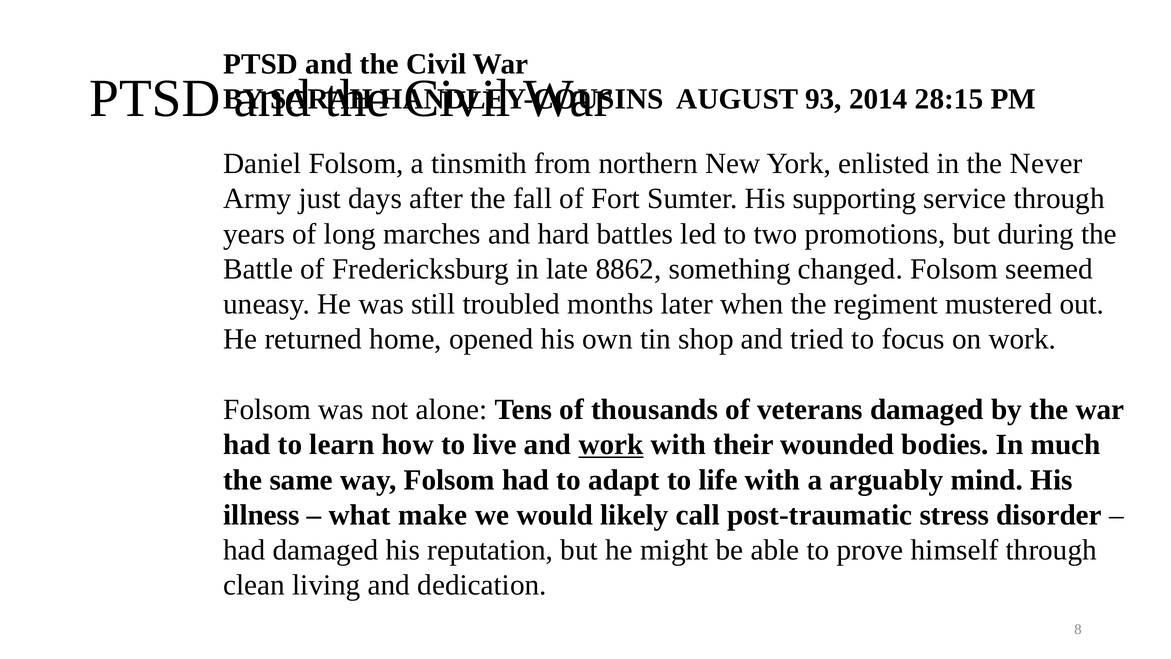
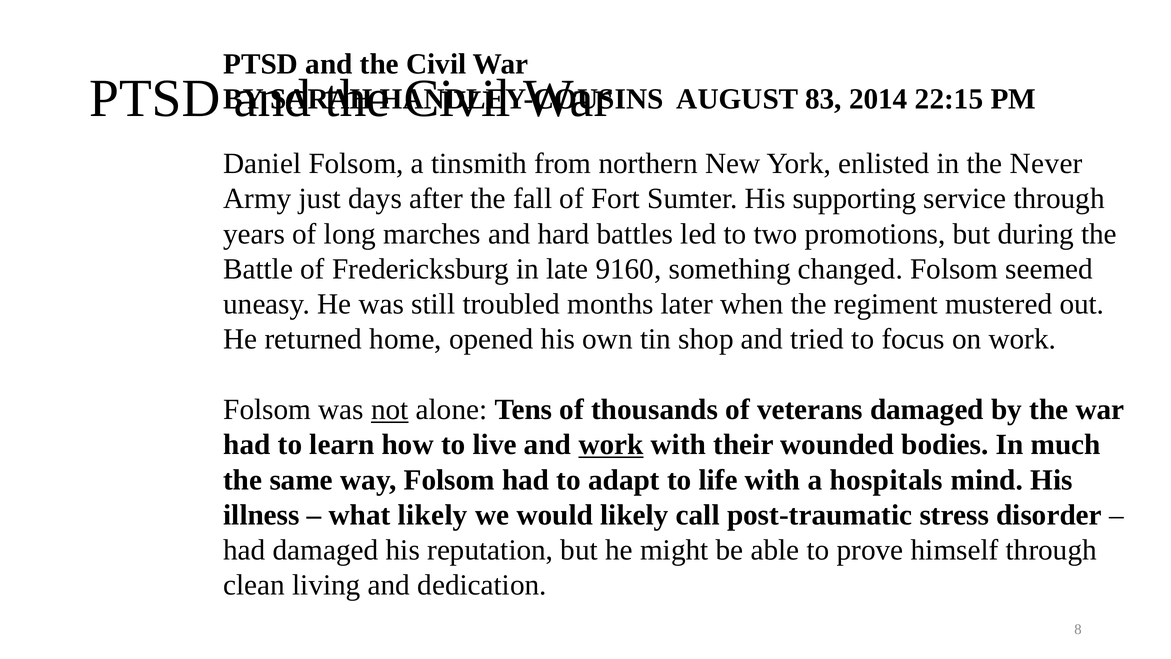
93: 93 -> 83 (823, 99)
28:15: 28:15 -> 22:15 (949, 99)
8862: 8862 -> 9160 (628, 269)
not underline: none -> present (390, 409)
arguably: arguably -> hospitals (886, 480)
what make: make -> likely (433, 515)
